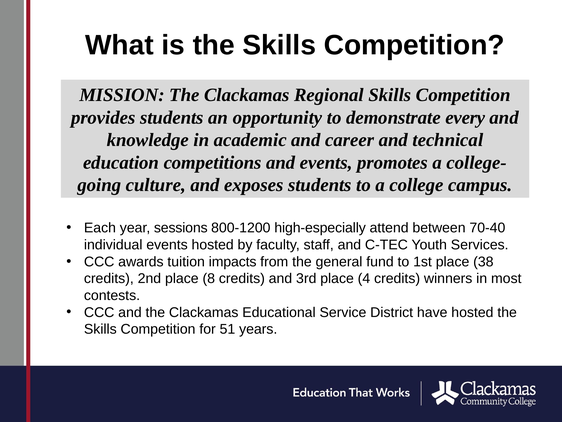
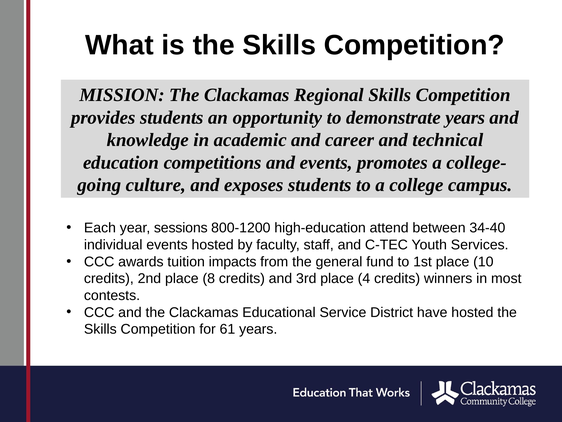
demonstrate every: every -> years (465, 117)
high-especially: high-especially -> high-education (320, 228)
70-40: 70-40 -> 34-40 (487, 228)
38: 38 -> 10 (483, 261)
51: 51 -> 61 (227, 329)
